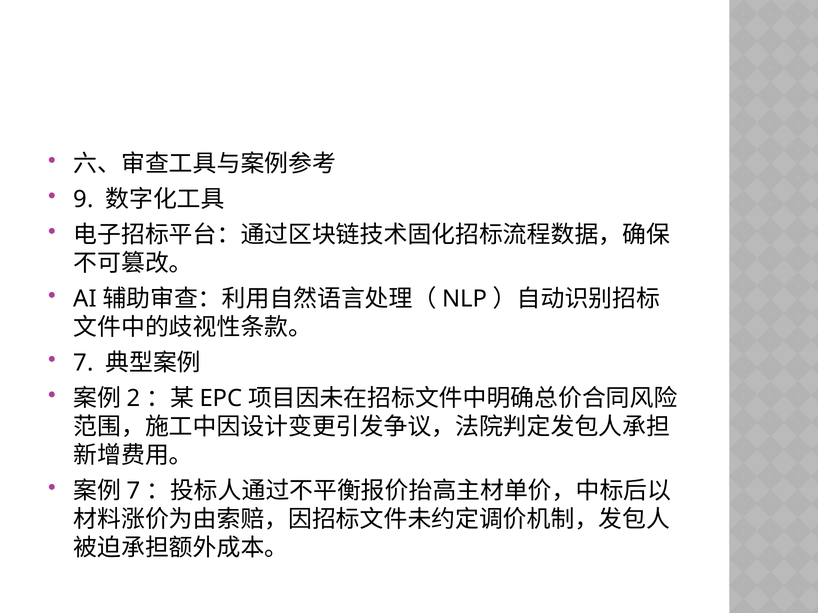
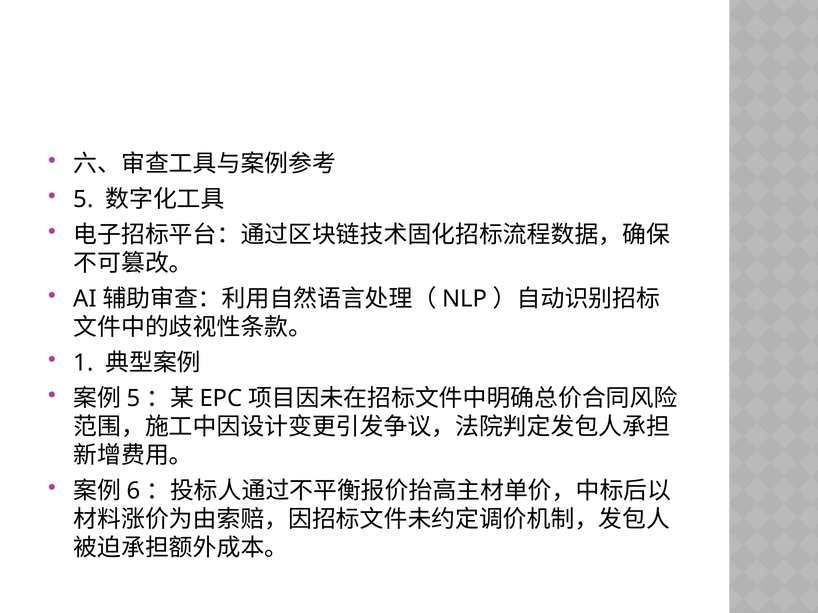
9: 9 -> 5 (84, 199)
7: 7 -> 1 (84, 363)
2: 2 -> 5 (134, 399)
7: 7 -> 6 (134, 491)
